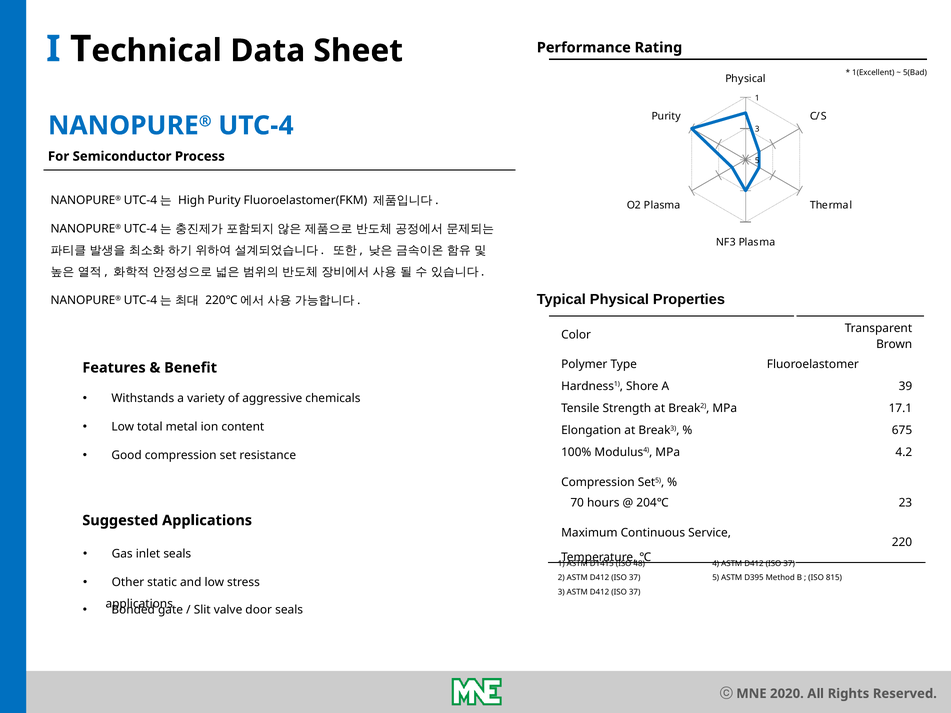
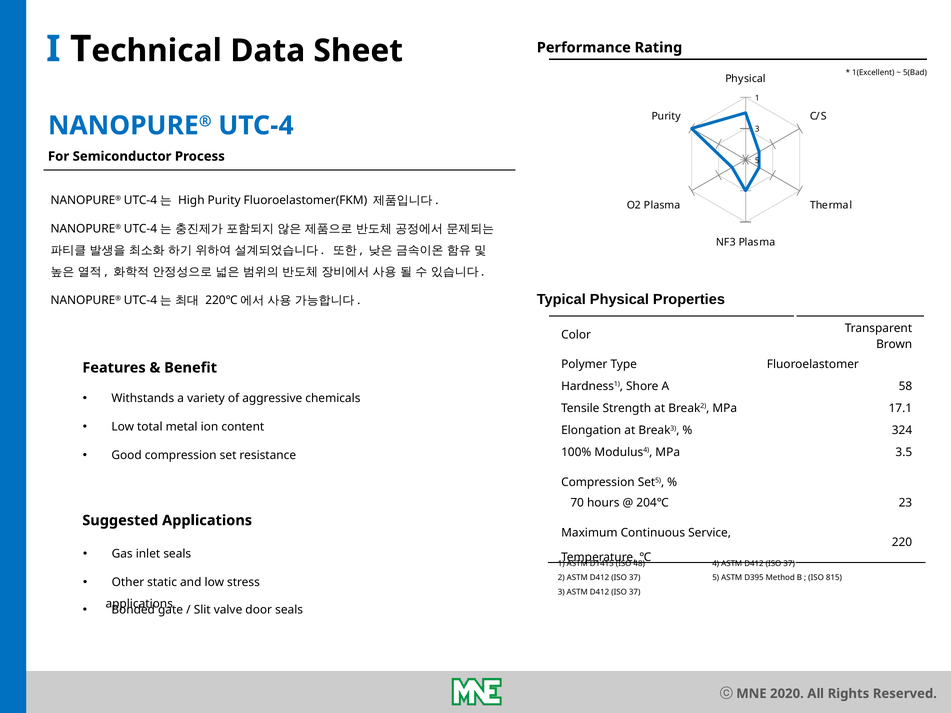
39: 39 -> 58 (905, 386)
675: 675 -> 324 (902, 430)
4.2: 4.2 -> 3.5 (904, 452)
